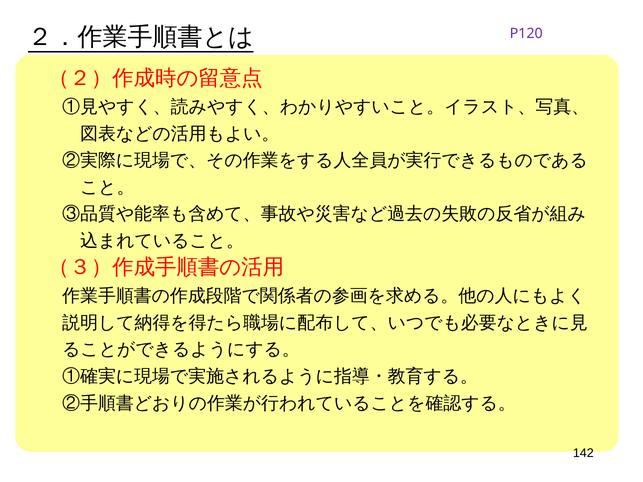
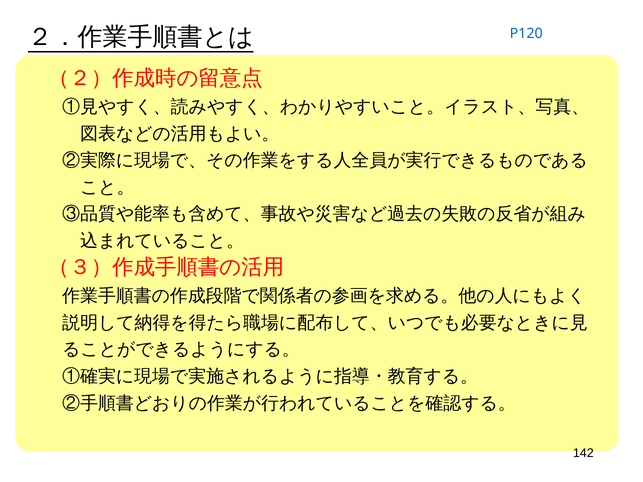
P120 colour: purple -> blue (526, 34)
